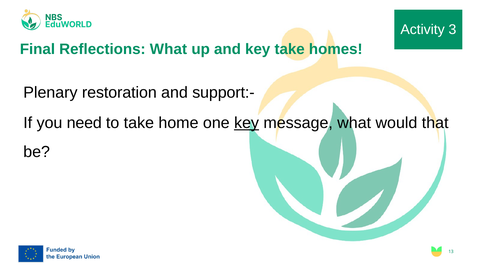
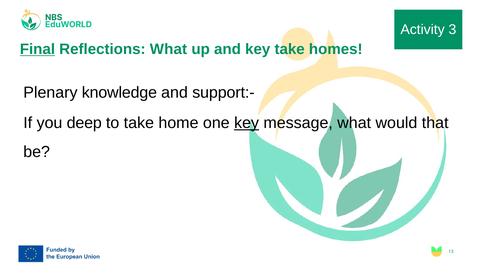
Final underline: none -> present (37, 49)
restoration: restoration -> knowledge (119, 92)
need: need -> deep (84, 123)
